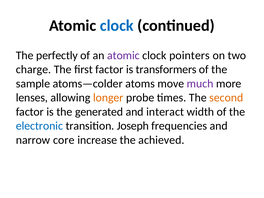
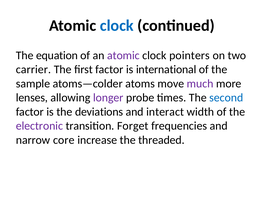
perfectly: perfectly -> equation (57, 55)
charge: charge -> carrier (33, 69)
transformers: transformers -> international (166, 69)
longer colour: orange -> purple (108, 98)
second colour: orange -> blue (226, 98)
generated: generated -> deviations (99, 112)
electronic colour: blue -> purple (39, 126)
Joseph: Joseph -> Forget (133, 126)
achieved: achieved -> threaded (161, 140)
